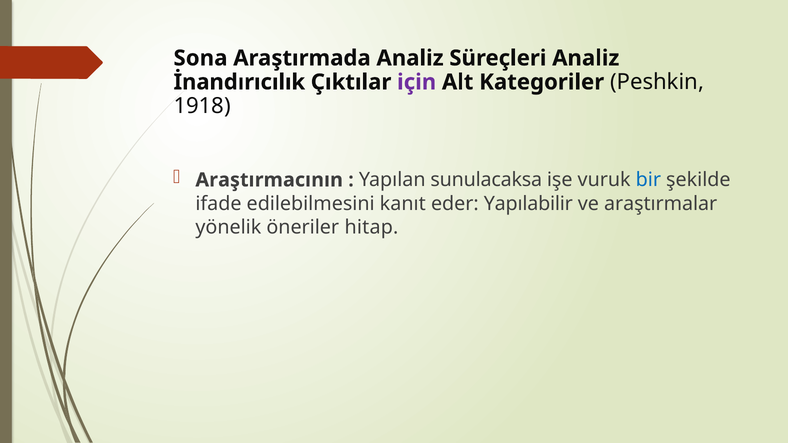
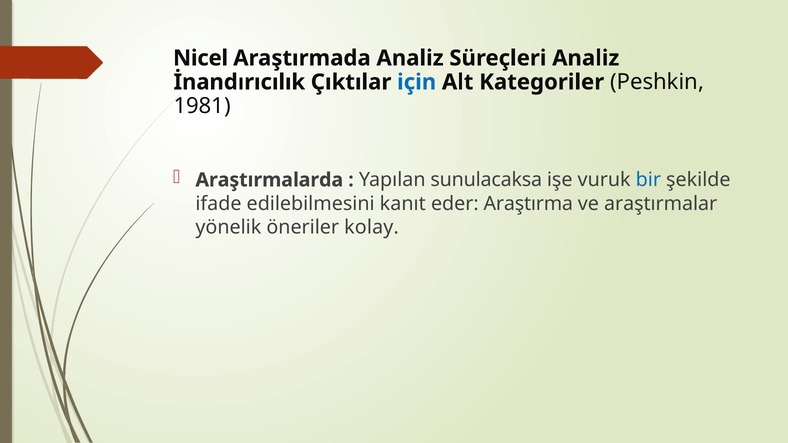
Sona: Sona -> Nicel (201, 58)
için colour: purple -> blue (417, 82)
1918: 1918 -> 1981 (202, 106)
Araştırmacının: Araştırmacının -> Araştırmalarda (269, 180)
Yapılabilir: Yapılabilir -> Araştırma (528, 204)
hitap: hitap -> kolay (372, 227)
